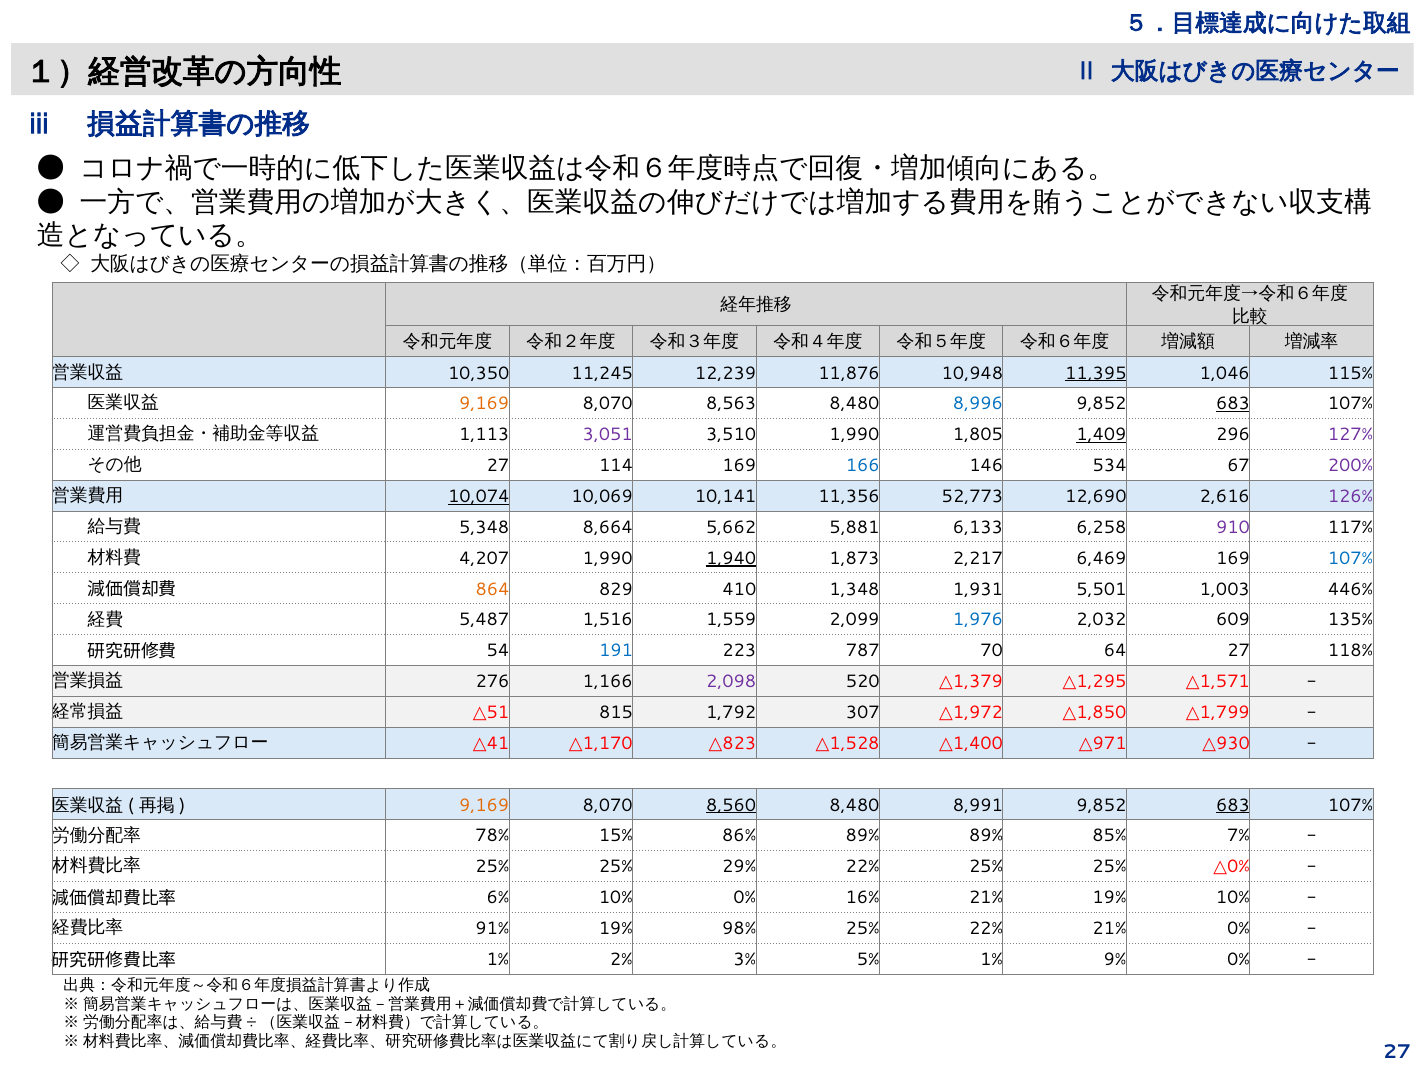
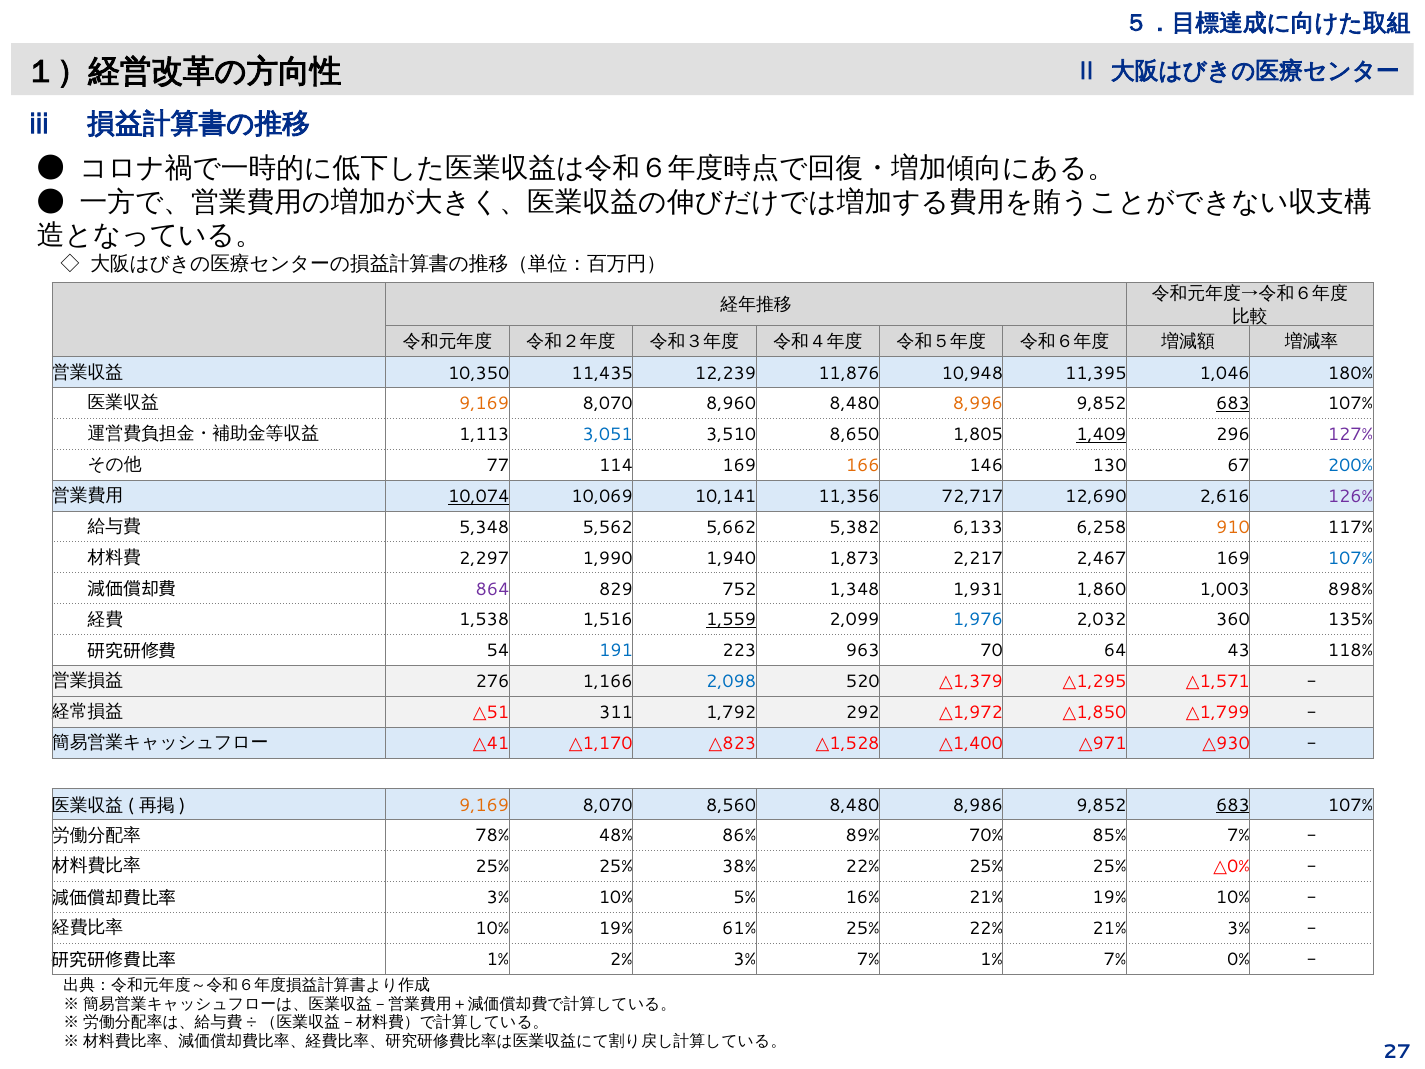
11,245: 11,245 -> 11,435 (602, 373)
11,395 underline: present -> none (1096, 373)
115%: 115% -> 180% (1351, 373)
8,563: 8,563 -> 8,960 (731, 404)
8,996 colour: blue -> orange (978, 404)
3,051 colour: purple -> blue (608, 435)
3,510 1,990: 1,990 -> 8,650 (855, 435)
27: 27 -> 77 (498, 466)
166 colour: blue -> orange (863, 466)
534: 534 -> 130 (1110, 466)
200% colour: purple -> blue (1351, 466)
52,773: 52,773 -> 72,717 (972, 496)
8,664: 8,664 -> 5,562 (608, 527)
5,881: 5,881 -> 5,382 (855, 527)
910 colour: purple -> orange (1233, 527)
4,207: 4,207 -> 2,297 (484, 558)
1,940 underline: present -> none (731, 558)
6,469: 6,469 -> 2,467 (1101, 558)
864 colour: orange -> purple (493, 589)
410: 410 -> 752 (739, 589)
5,501: 5,501 -> 1,860 (1101, 589)
446%: 446% -> 898% (1351, 589)
5,487: 5,487 -> 1,538 (484, 620)
1,559 underline: none -> present (731, 620)
609: 609 -> 360 (1233, 620)
787: 787 -> 963 (863, 651)
64 27: 27 -> 43 (1239, 651)
2,098 colour: purple -> blue (731, 682)
815: 815 -> 311 (616, 712)
307: 307 -> 292 (863, 712)
8,560 underline: present -> none (731, 805)
8,991: 8,991 -> 8,986 (978, 805)
15%: 15% -> 48% (616, 836)
89% 89%: 89% -> 70% (986, 836)
29%: 29% -> 38% (739, 867)
6%: 6% -> 3% (498, 898)
10% 0%: 0% -> 5% (745, 898)
91%: 91% -> 10% (492, 928)
98%: 98% -> 61% (739, 928)
21% 0%: 0% -> 3% (1238, 928)
3% 5%: 5% -> 7% (868, 959)
1% 9%: 9% -> 7% (1115, 959)
